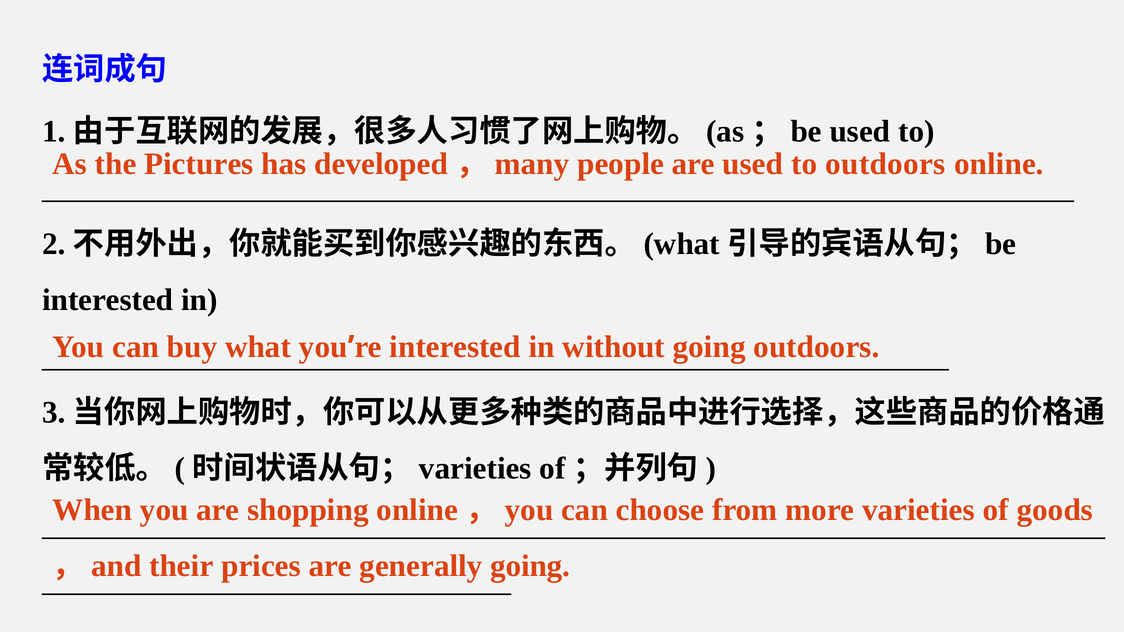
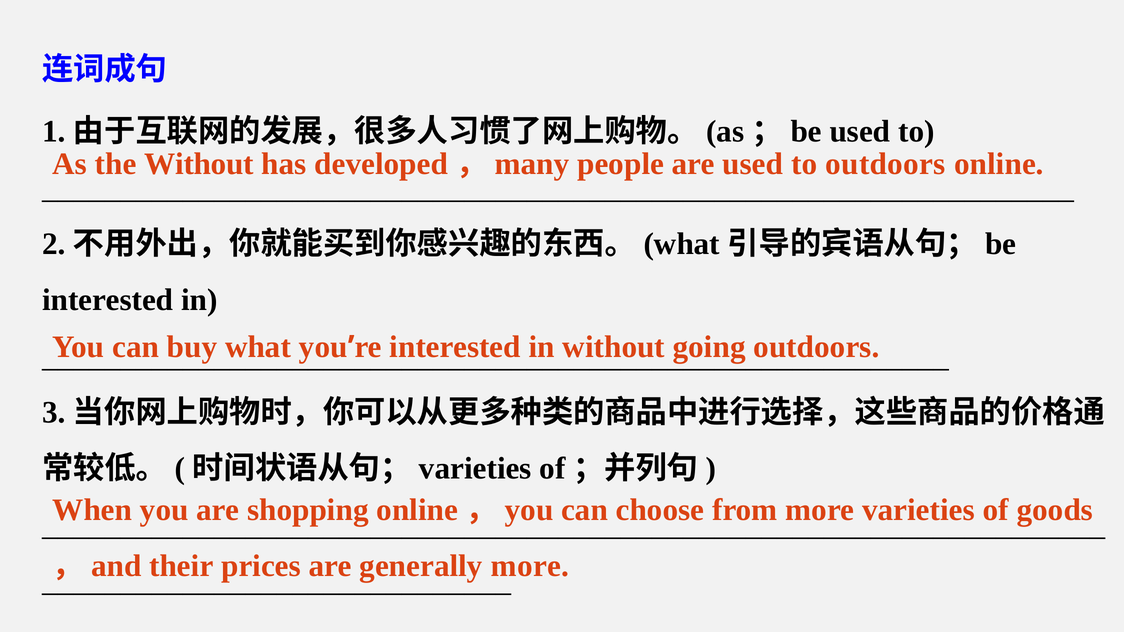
the Pictures: Pictures -> Without (199, 164)
going: going -> more (530, 566)
